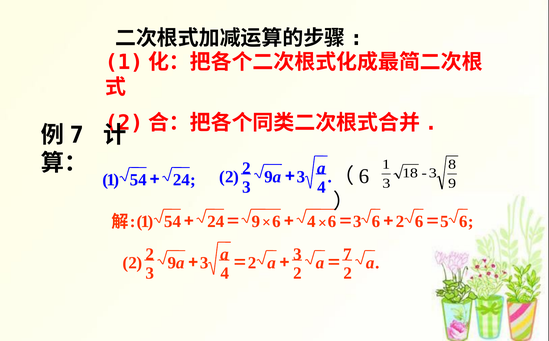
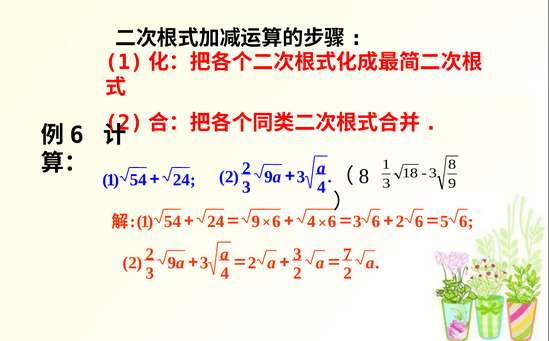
7: 7 -> 6 (77, 135)
6: 6 -> 8 (364, 176)
